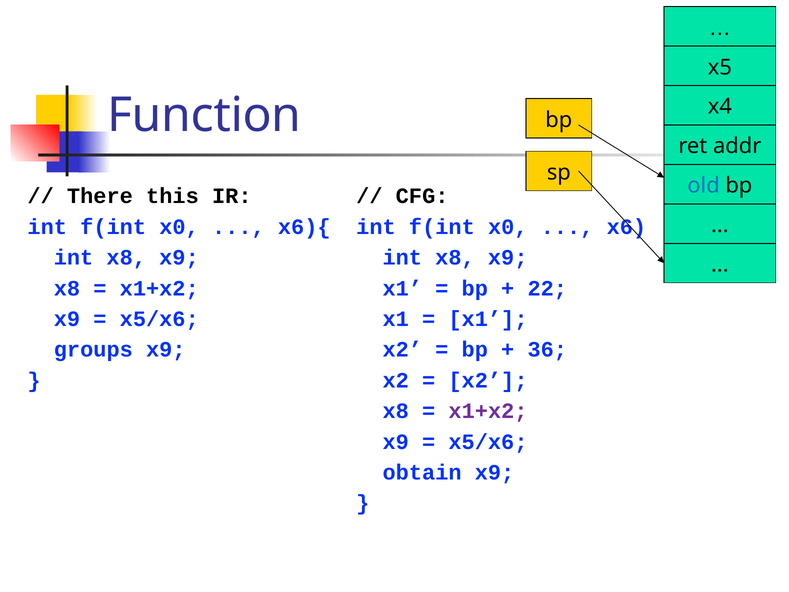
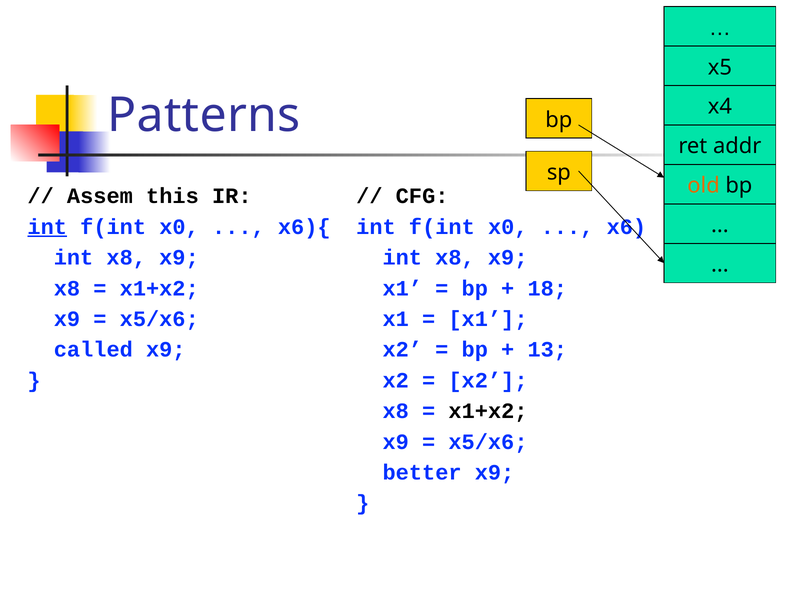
Function: Function -> Patterns (204, 115)
old colour: blue -> orange (704, 186)
There: There -> Assem (100, 196)
int underline: none -> present (47, 227)
22: 22 -> 18 (547, 288)
groups: groups -> called (93, 350)
36: 36 -> 13 (547, 350)
x1+x2 colour: purple -> black (488, 411)
obtain: obtain -> better (422, 472)
